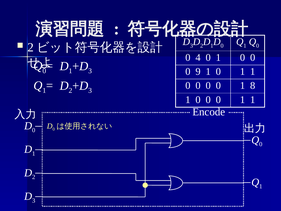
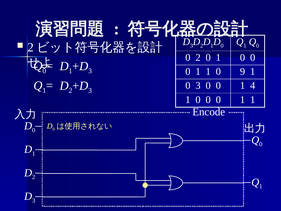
0 4: 4 -> 2 (198, 57)
9: 9 -> 1 (198, 72)
1 0 1: 1 -> 9 (243, 72)
0: 0 -> 3 (198, 86)
8: 8 -> 4 (253, 86)
